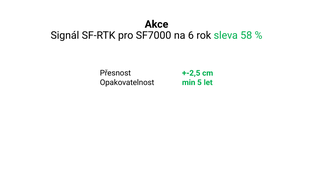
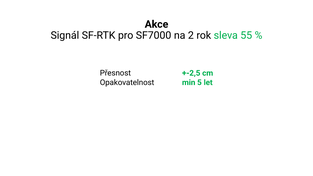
6: 6 -> 2 (191, 36)
58: 58 -> 55 (246, 36)
